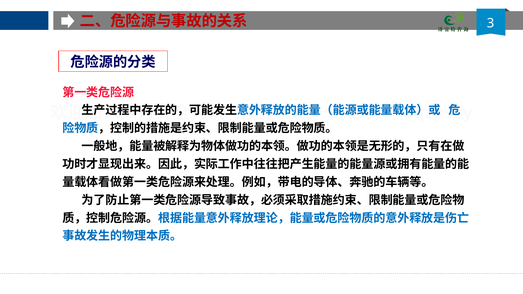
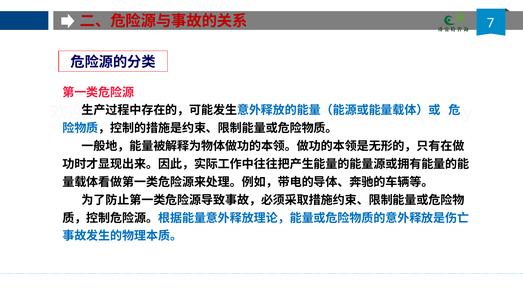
3: 3 -> 7 (491, 23)
